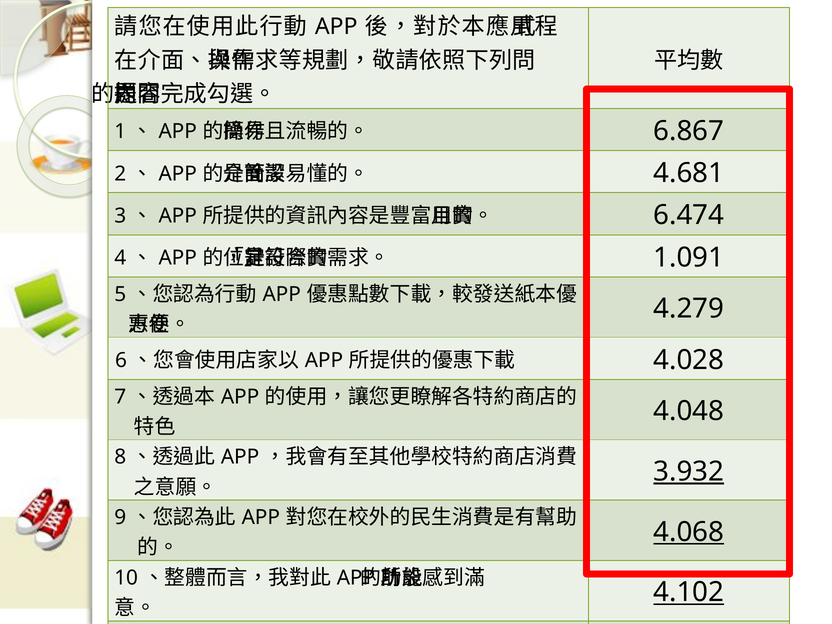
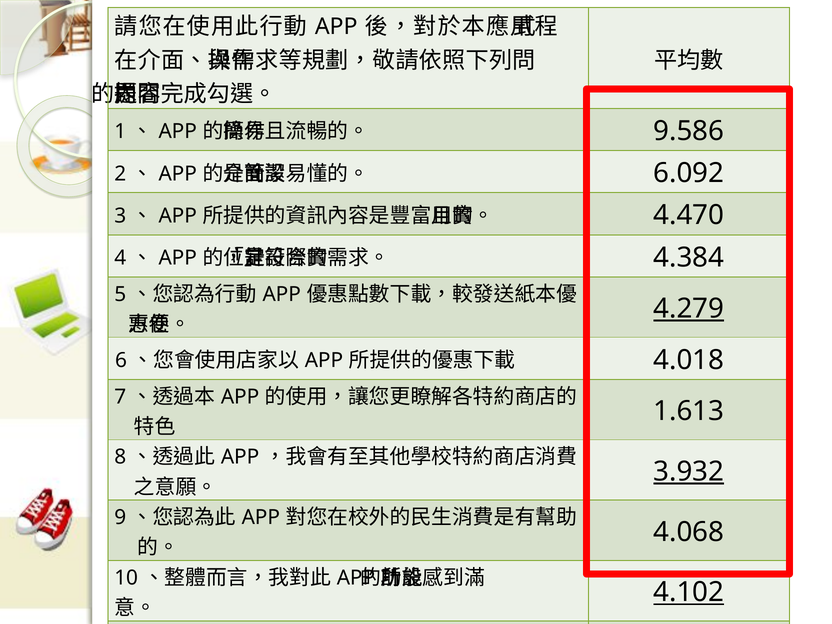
6.867: 6.867 -> 9.586 (689, 131)
4.681: 4.681 -> 6.092 (689, 173)
6.474: 6.474 -> 4.470 (689, 215)
1.091: 1.091 -> 4.384 (689, 257)
4.279 underline: none -> present (689, 309)
4.028: 4.028 -> 4.018 (689, 360)
4.048: 4.048 -> 1.613 (689, 411)
4.068 underline: present -> none (689, 532)
